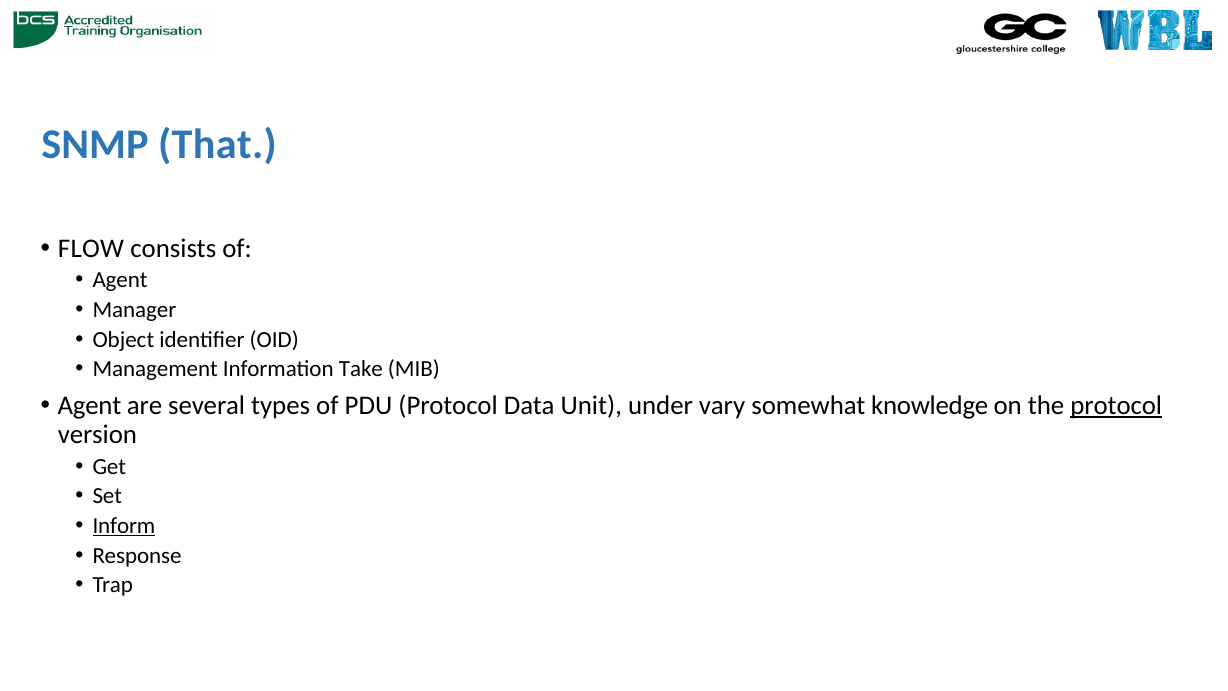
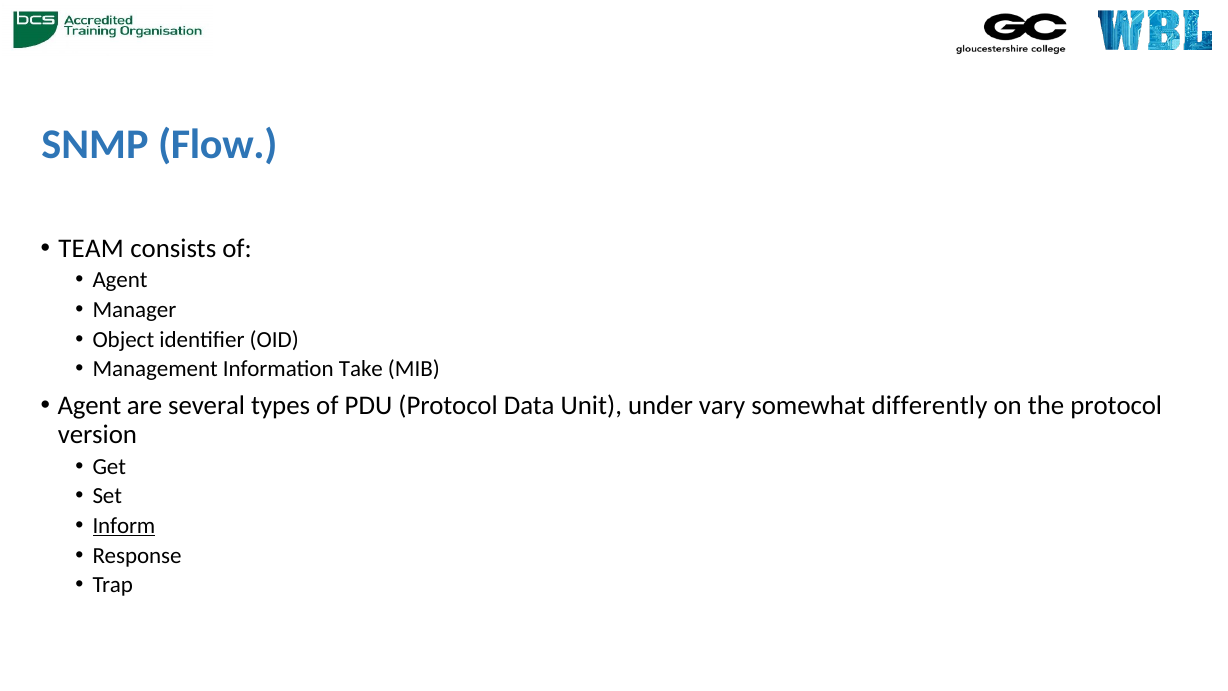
That: That -> Flow (218, 144)
FLOW: FLOW -> TEAM (91, 248)
knowledge: knowledge -> differently (929, 406)
protocol underline: present -> none (1116, 406)
